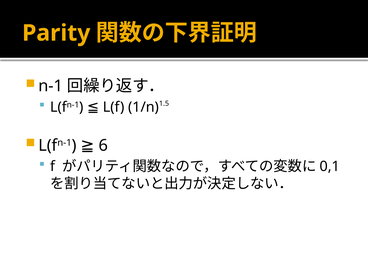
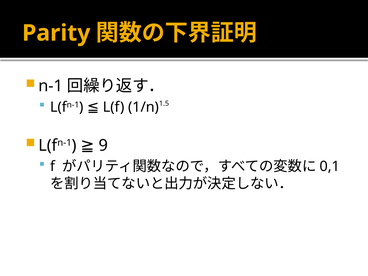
6: 6 -> 9 (103, 145)
